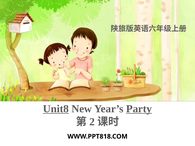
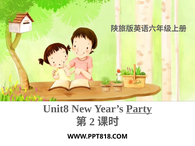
Unit8 underline: present -> none (56, 109)
